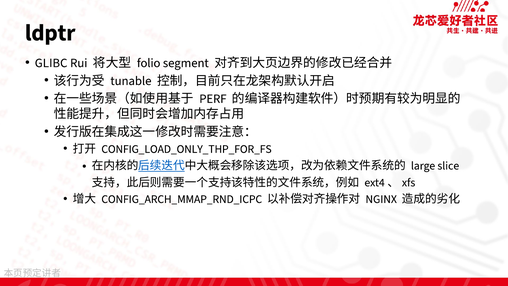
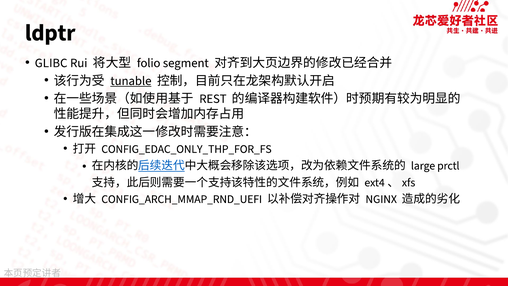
tunable underline: none -> present (131, 81)
PERF: PERF -> REST (213, 99)
CONFIG_LOAD_ONLY_THP_FOR_FS: CONFIG_LOAD_ONLY_THP_FOR_FS -> CONFIG_EDAC_ONLY_THP_FOR_FS (187, 149)
slice: slice -> prctl (448, 166)
CONFIG_ARCH_MMAP_RND_ICPC: CONFIG_ARCH_MMAP_RND_ICPC -> CONFIG_ARCH_MMAP_RND_UEFI (182, 199)
